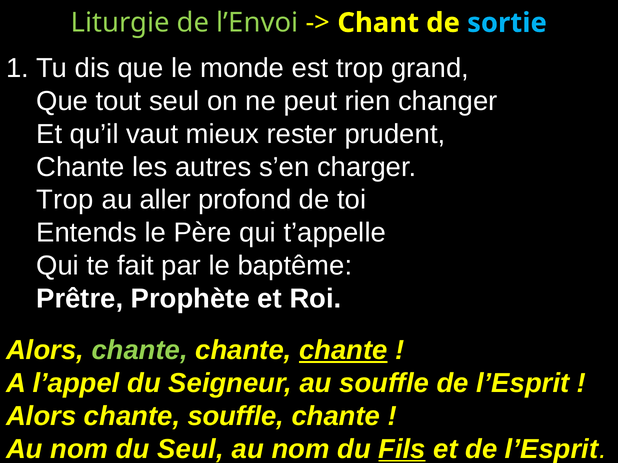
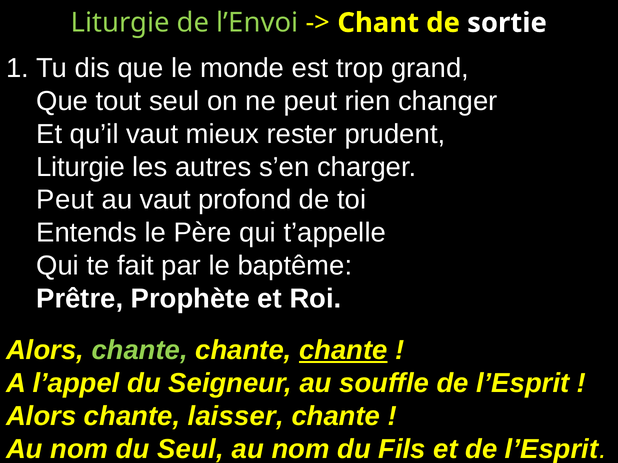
sortie colour: light blue -> white (507, 23)
Chante: Chante -> Liturgie (81, 167)
Trop: Trop -> Peut (65, 200)
au aller: aller -> vaut (165, 200)
chante souffle: souffle -> laisser (236, 417)
Fils underline: present -> none (402, 449)
